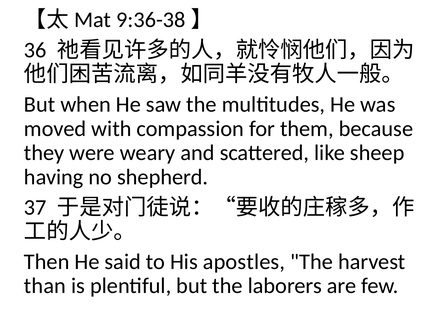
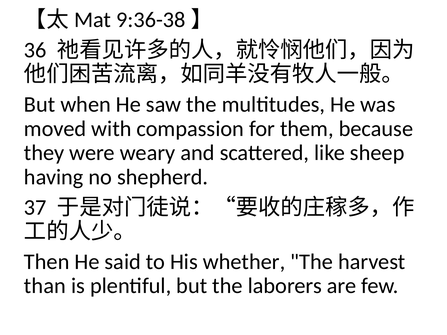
apostles: apostles -> whether (244, 262)
